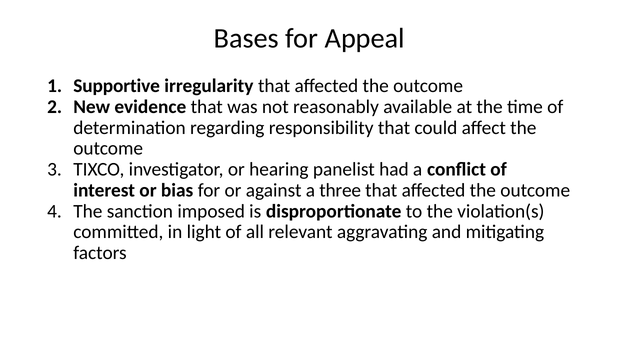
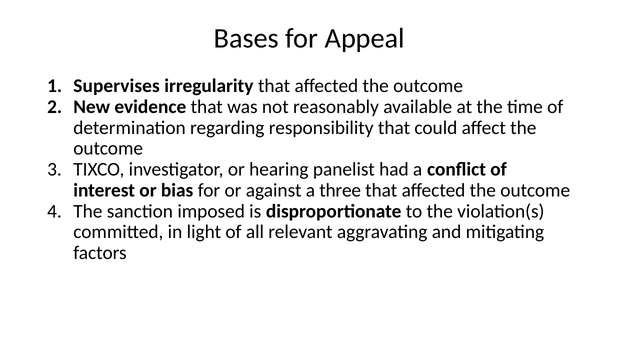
Supportive: Supportive -> Supervises (117, 86)
